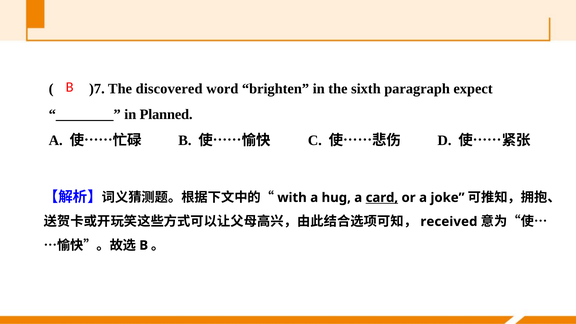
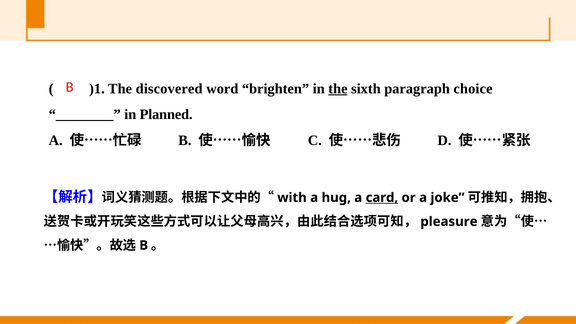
)7: )7 -> )1 (97, 89)
the underline: none -> present (338, 89)
expect: expect -> choice (473, 89)
received: received -> pleasure (449, 222)
